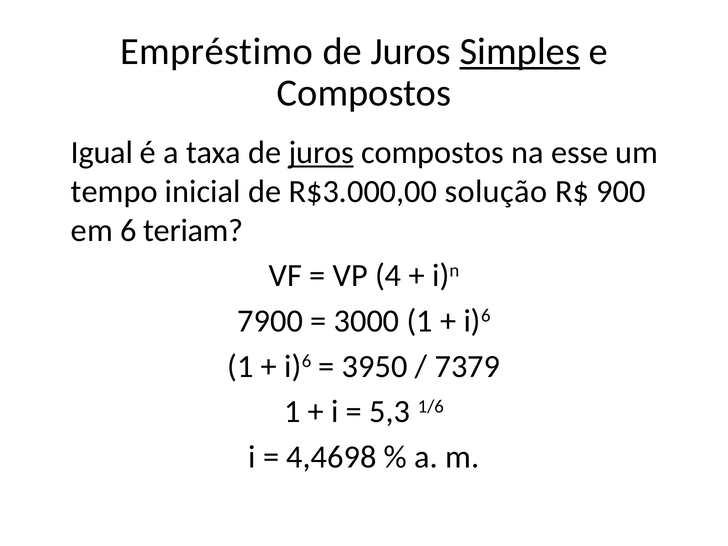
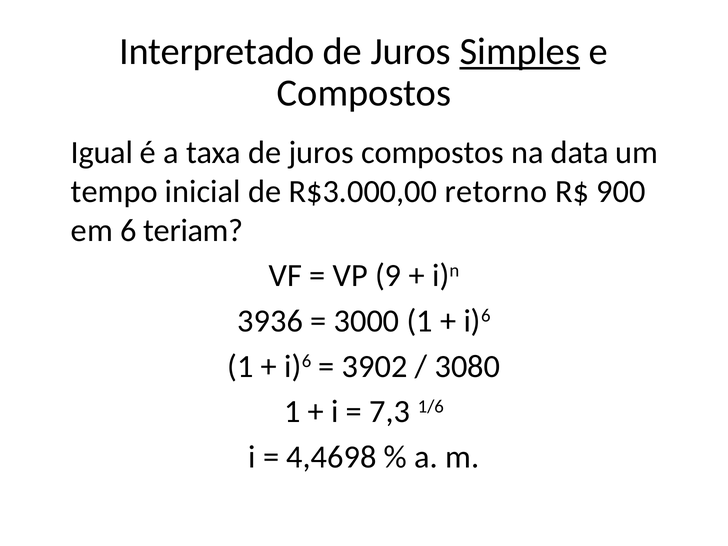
Empréstimo: Empréstimo -> Interpretado (217, 52)
juros underline: present -> none (321, 153)
esse: esse -> data (580, 153)
solução: solução -> retorno (496, 192)
4: 4 -> 9 (388, 276)
7900: 7900 -> 3936 (270, 321)
3950: 3950 -> 3902 (375, 366)
7379: 7379 -> 3080 (467, 366)
5,3: 5,3 -> 7,3 (390, 412)
